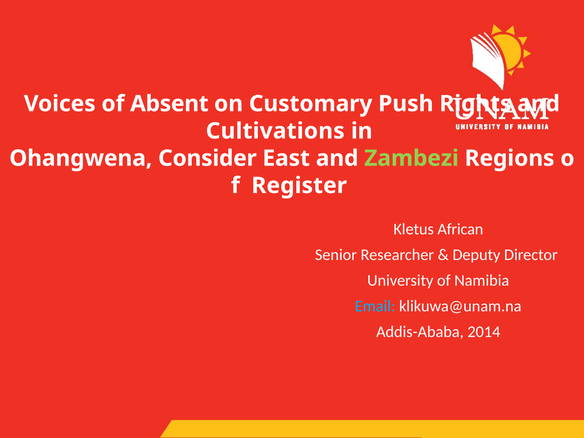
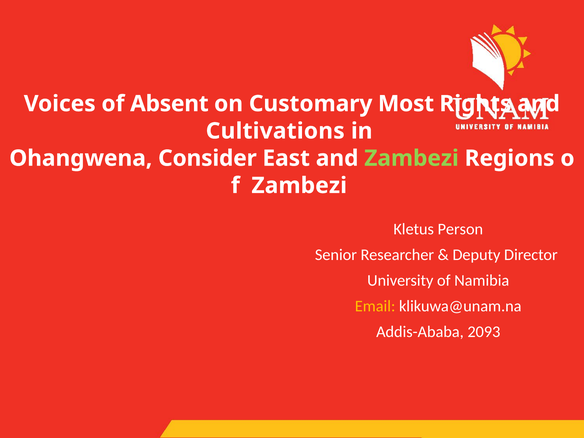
Push: Push -> Most (406, 104)
Register: Register -> Zambezi (299, 186)
African: African -> Person (460, 229)
Email colour: light blue -> yellow (375, 306)
2014: 2014 -> 2093 (484, 332)
